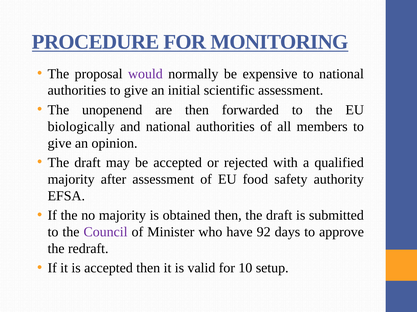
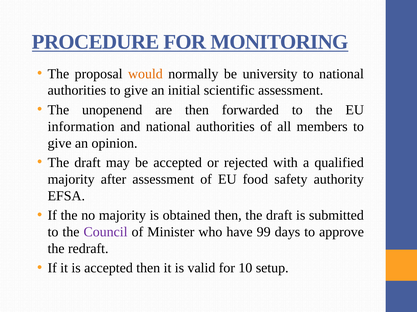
would colour: purple -> orange (145, 74)
expensive: expensive -> university (270, 74)
biologically: biologically -> information (81, 127)
92: 92 -> 99 (264, 232)
